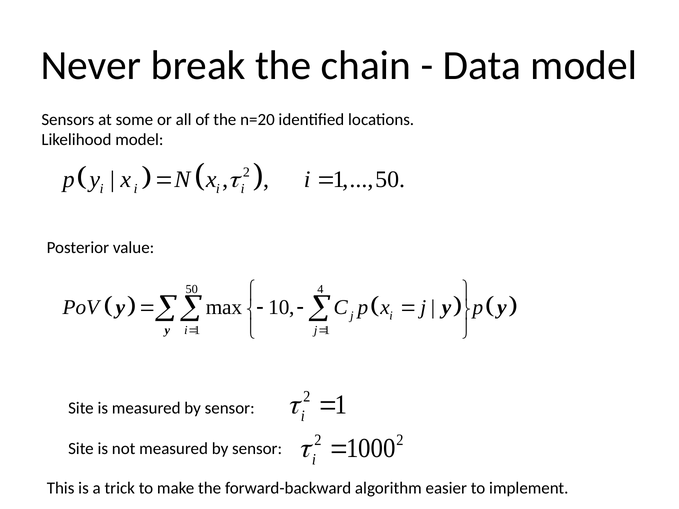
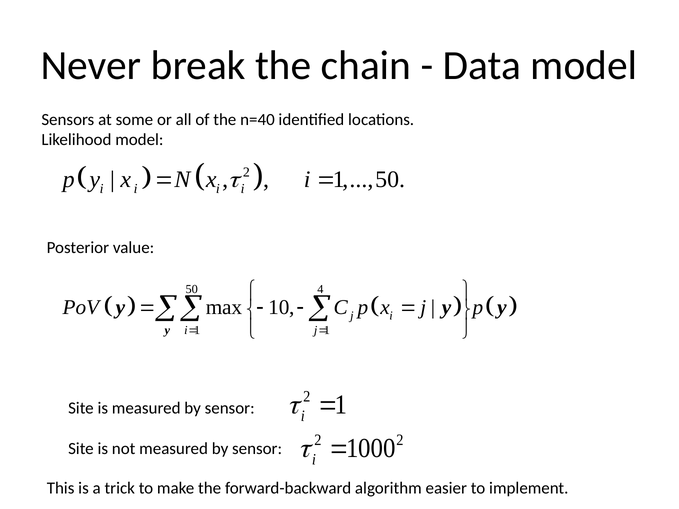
n=20: n=20 -> n=40 (257, 120)
